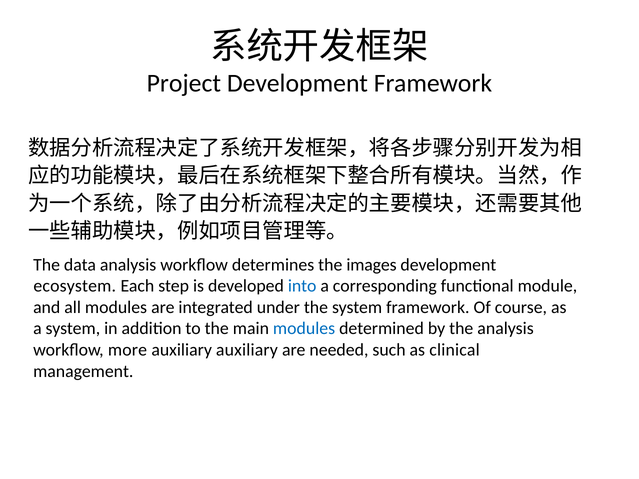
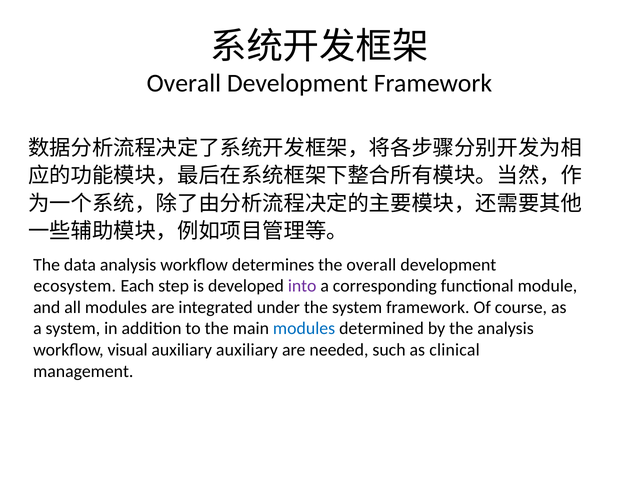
Project: Project -> Overall (184, 83)
the images: images -> overall (371, 265)
into colour: blue -> purple (302, 286)
more: more -> visual (128, 350)
